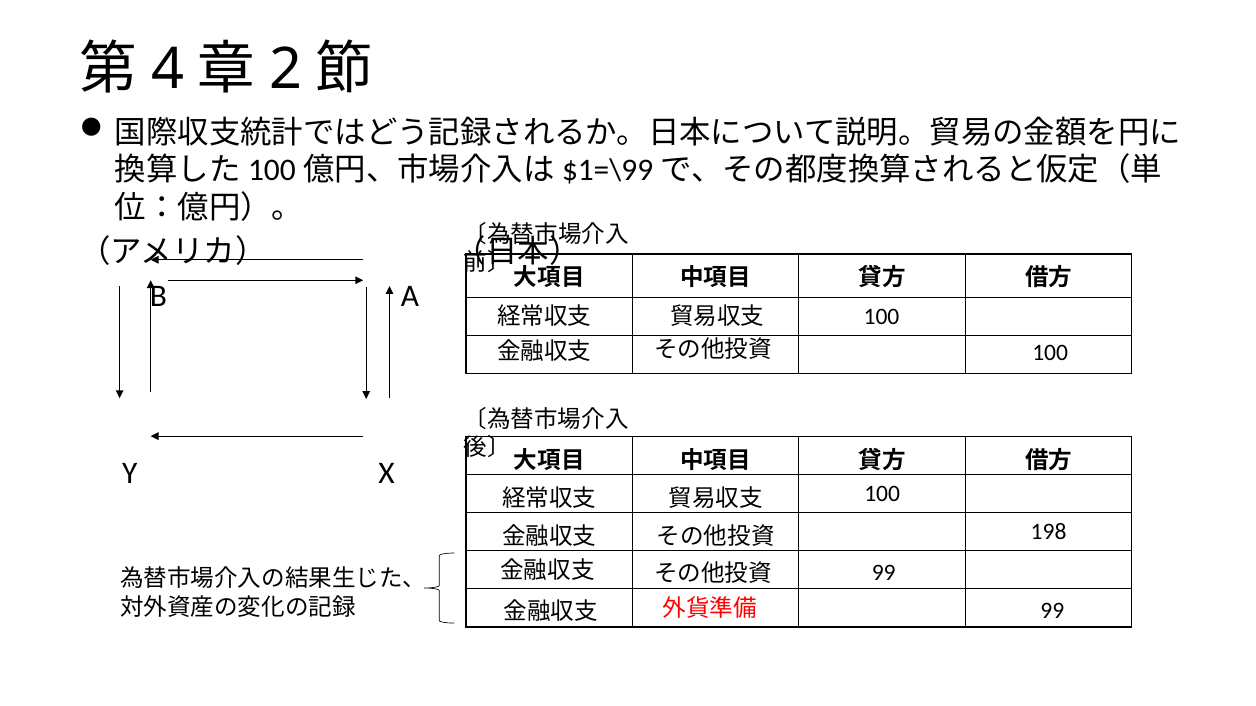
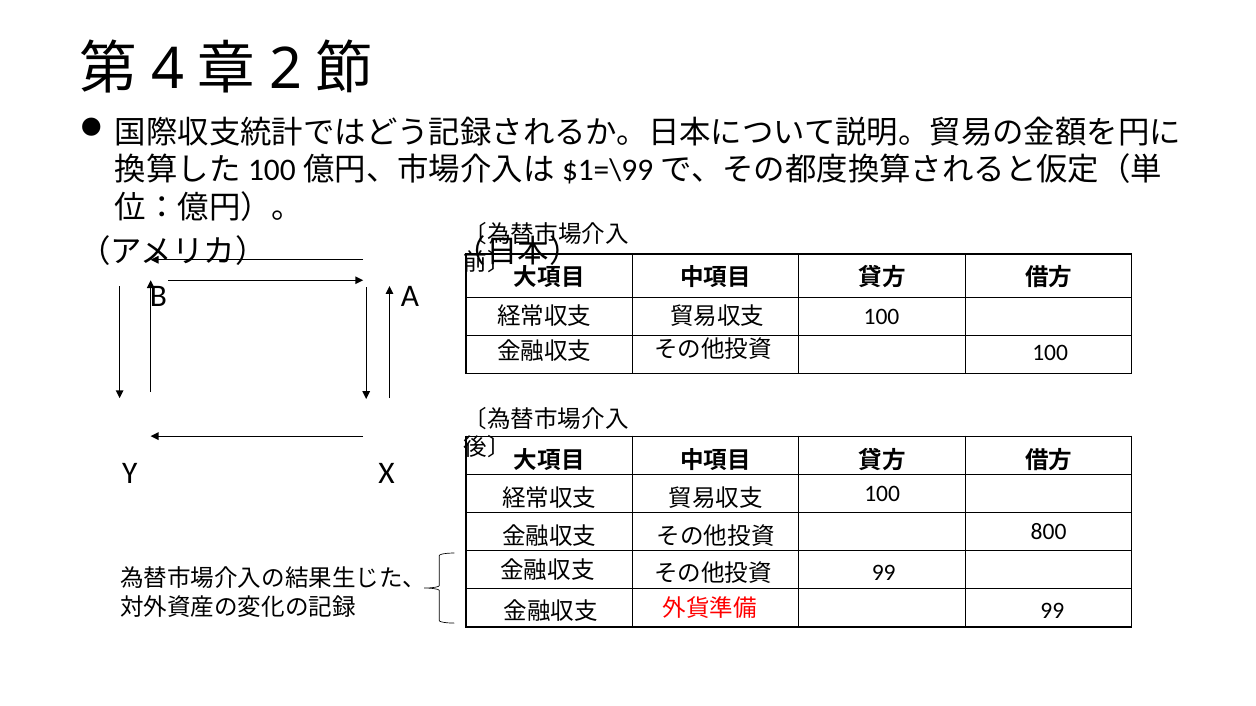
198: 198 -> 800 (1049, 532)
